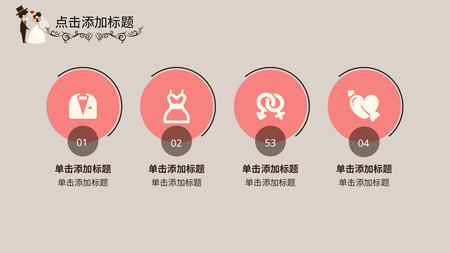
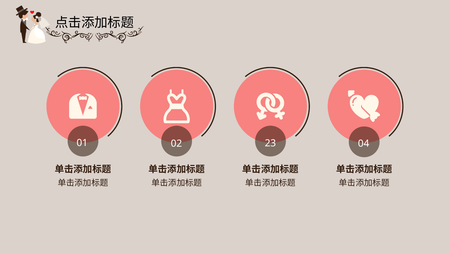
53: 53 -> 23 (270, 144)
